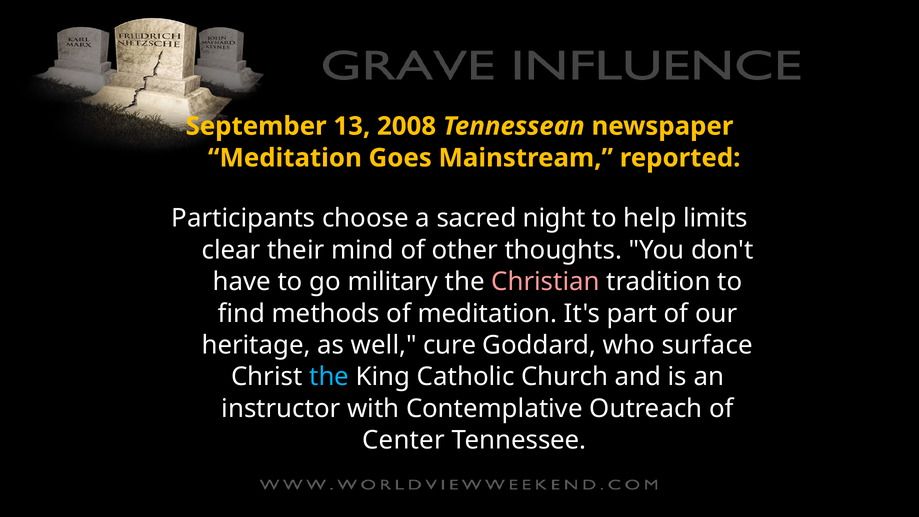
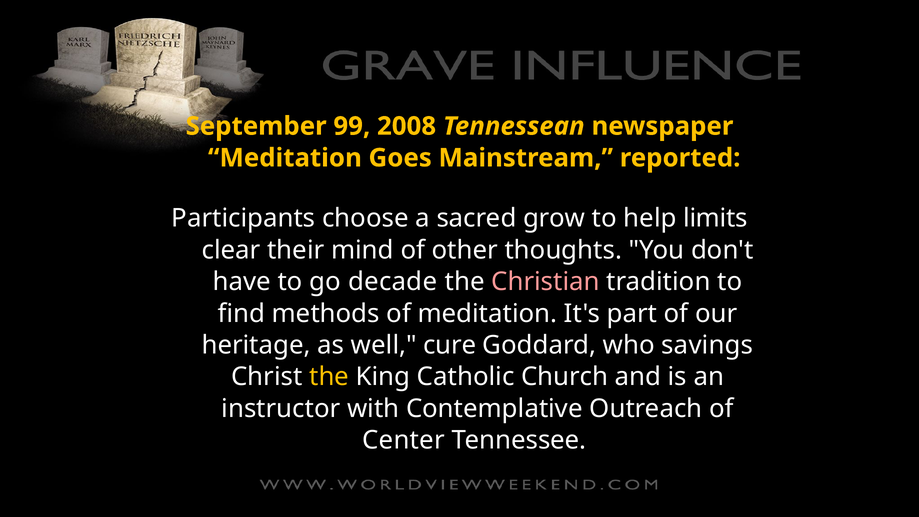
13: 13 -> 99 (352, 126)
night: night -> grow (554, 218)
military: military -> decade (393, 282)
surface: surface -> savings (707, 345)
the colour: light blue -> yellow (329, 377)
